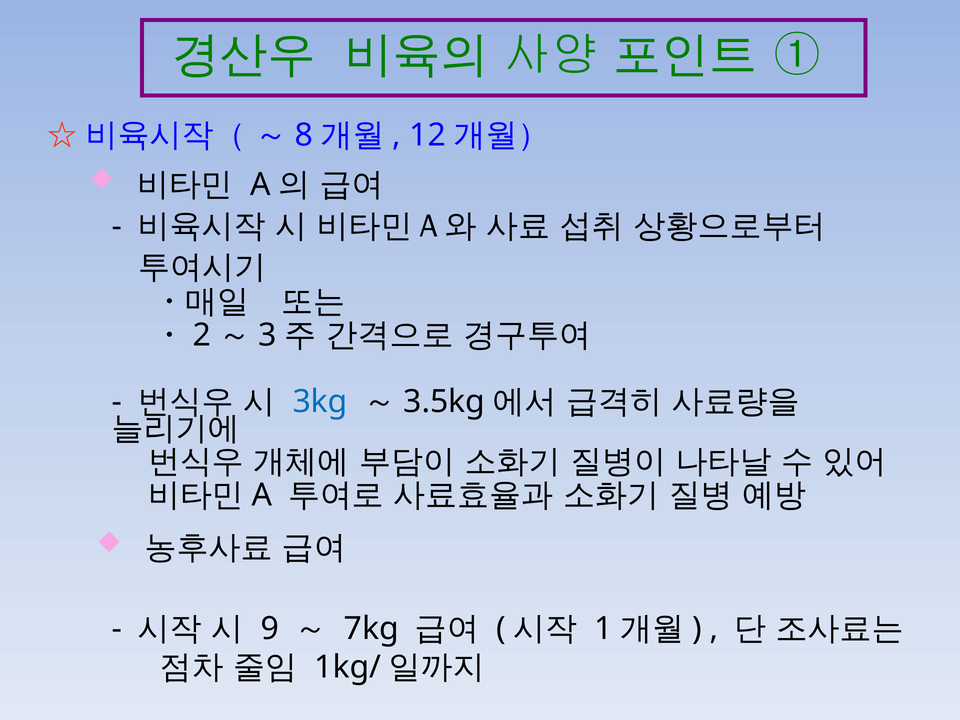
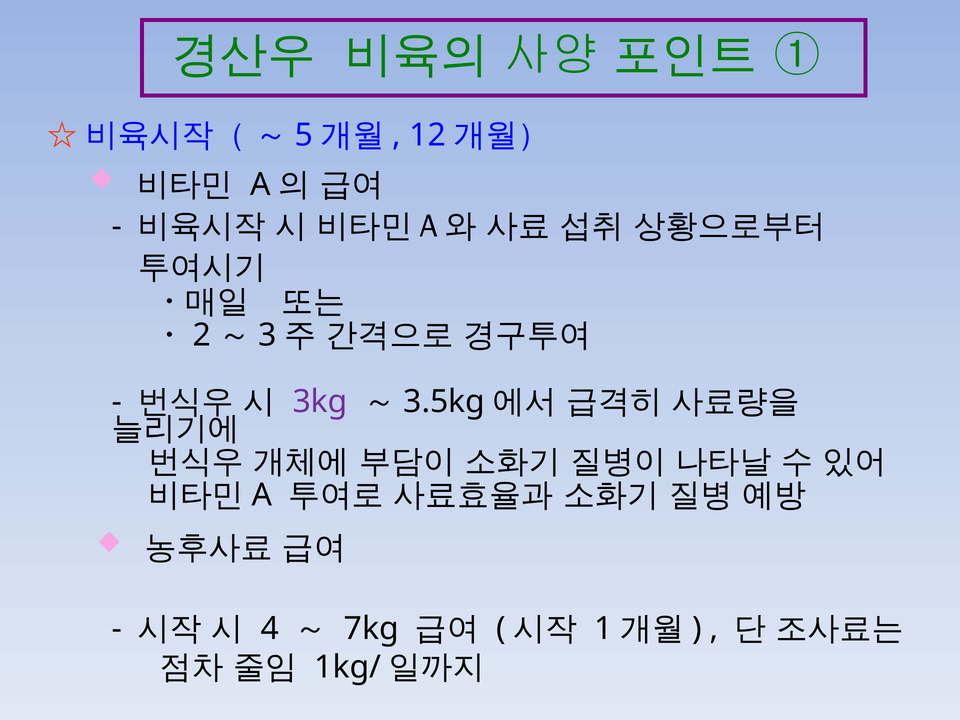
8: 8 -> 5 (304, 135)
3kg colour: blue -> purple (320, 402)
9: 9 -> 4 (270, 629)
